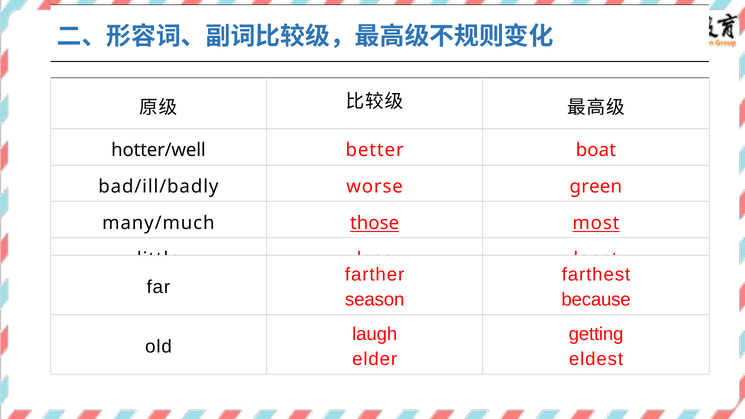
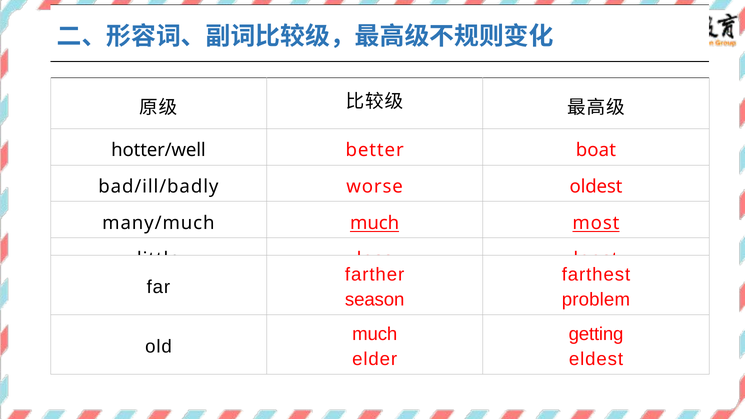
green: green -> oldest (596, 187)
many/much those: those -> much (375, 223)
because: because -> problem (596, 300)
laugh: laugh -> much (375, 334)
